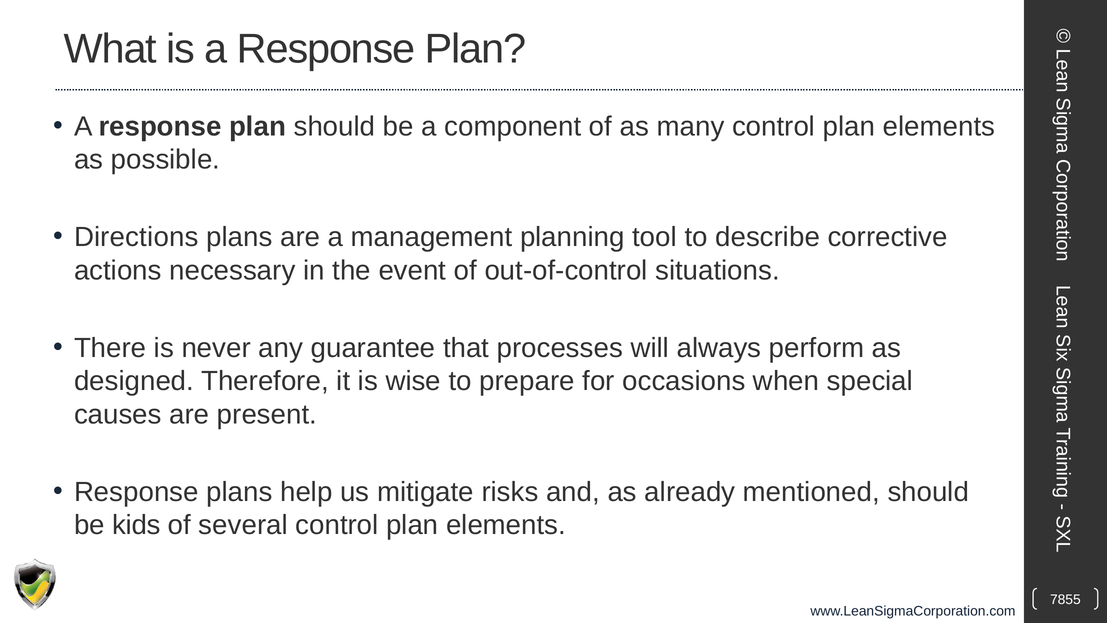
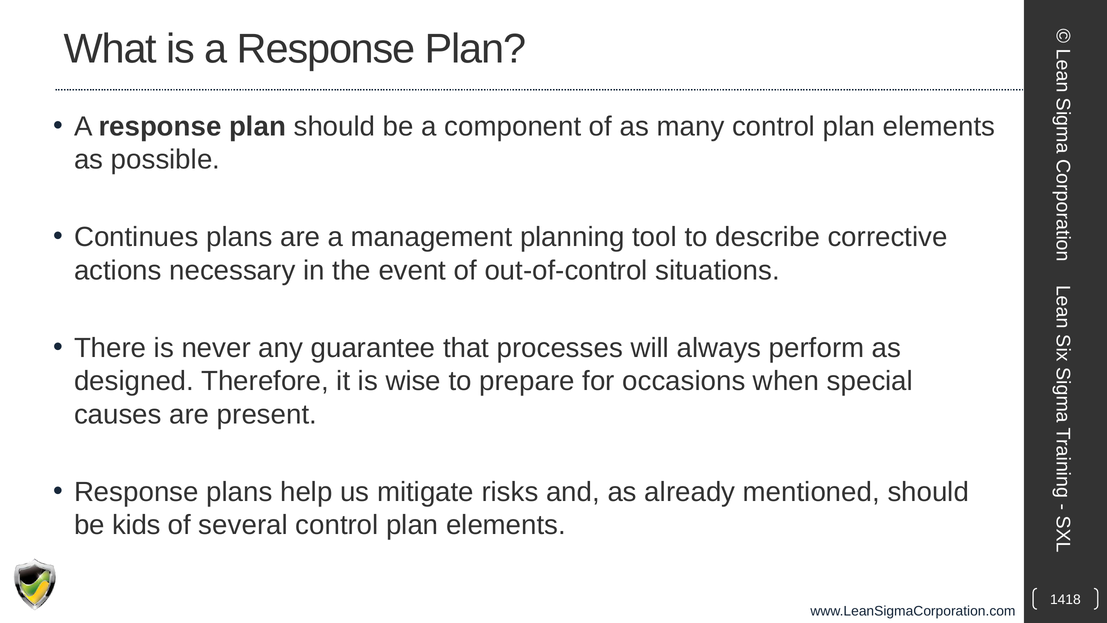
Directions: Directions -> Continues (136, 237)
7855: 7855 -> 1418 (1065, 599)
